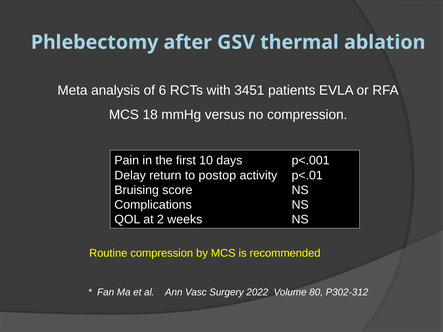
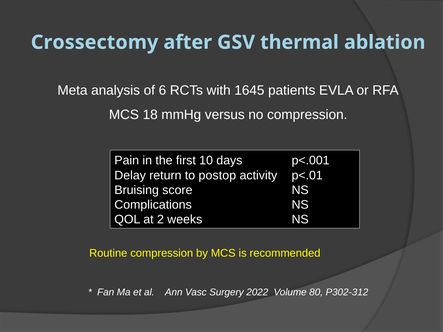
Phlebectomy: Phlebectomy -> Crossectomy (95, 42)
3451: 3451 -> 1645 (249, 90)
